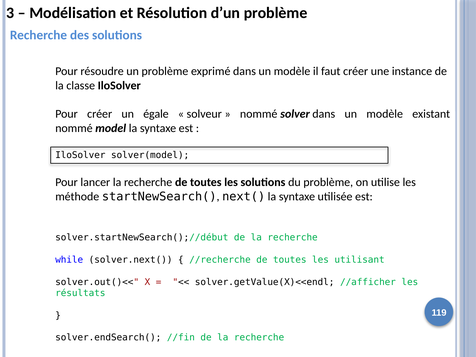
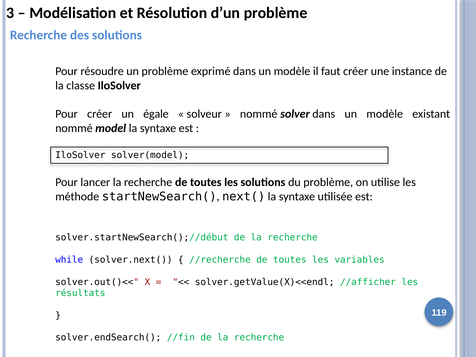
utilisant: utilisant -> variables (360, 260)
